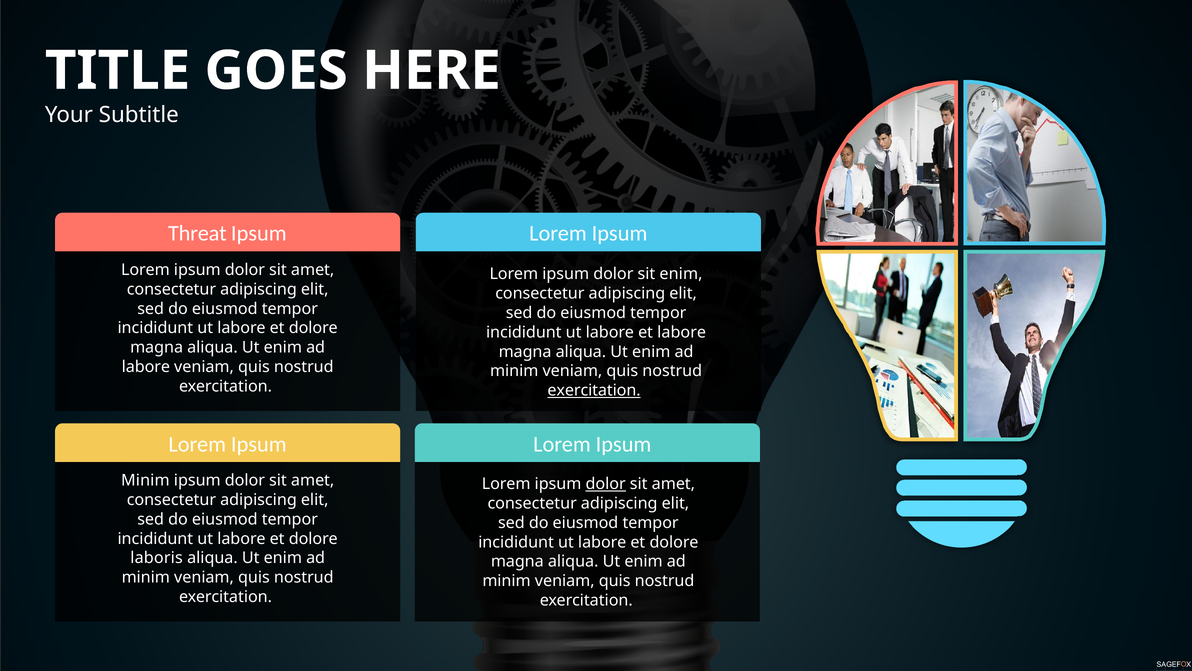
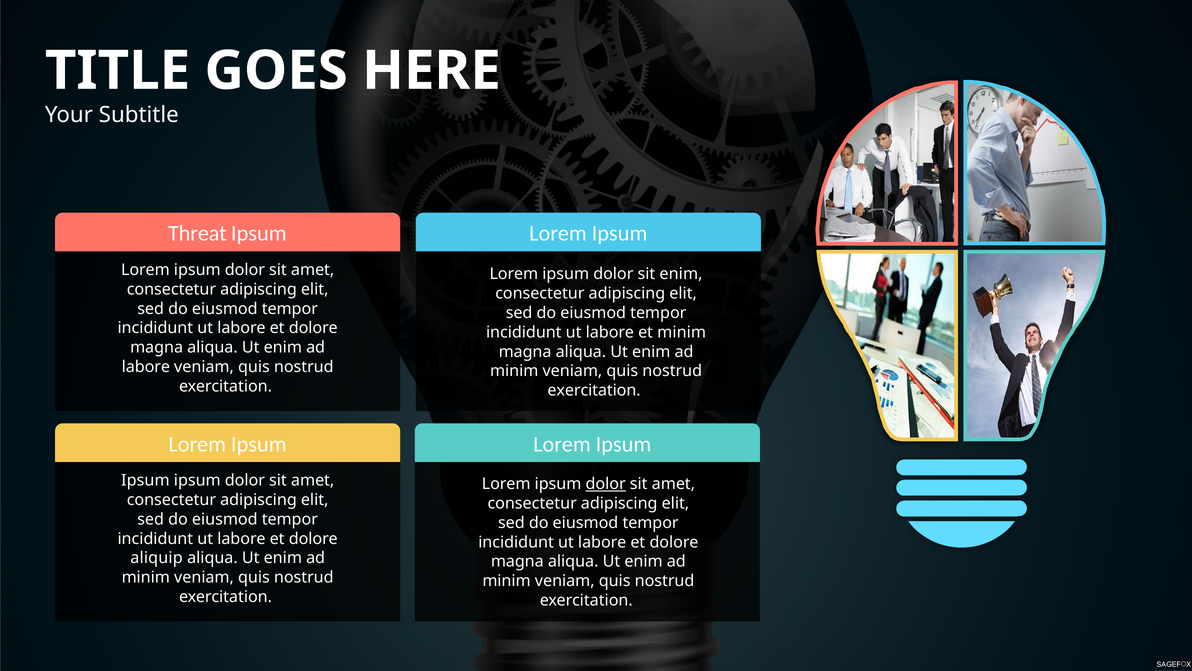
et labore: labore -> minim (682, 332)
exercitation underline: present -> none (594, 390)
Minim: Minim -> Ipsum (145, 480)
laboris: laboris -> aliquip (157, 558)
